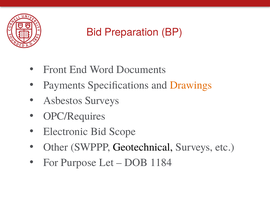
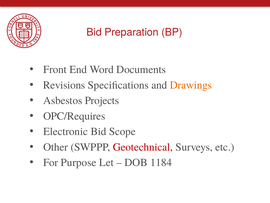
Payments: Payments -> Revisions (64, 85)
Asbestos Surveys: Surveys -> Projects (102, 100)
Geotechnical colour: black -> red (143, 147)
